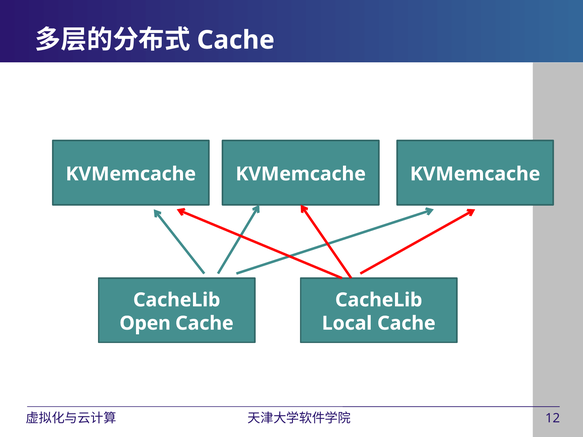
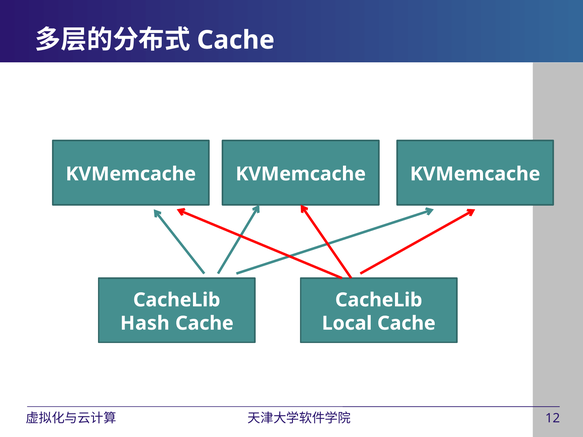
Open: Open -> Hash (145, 323)
